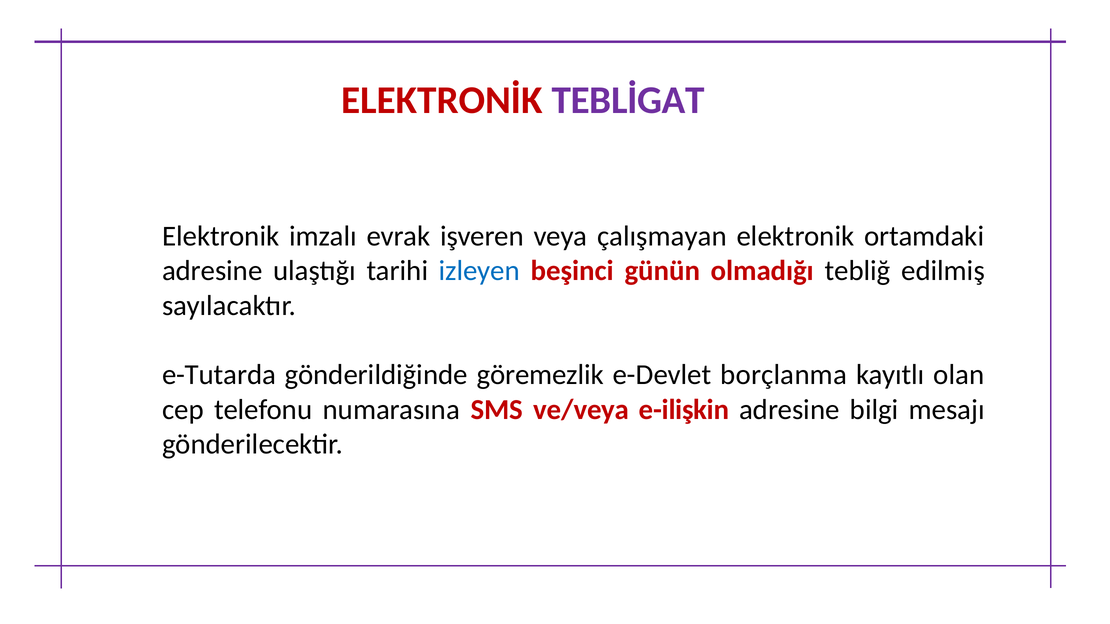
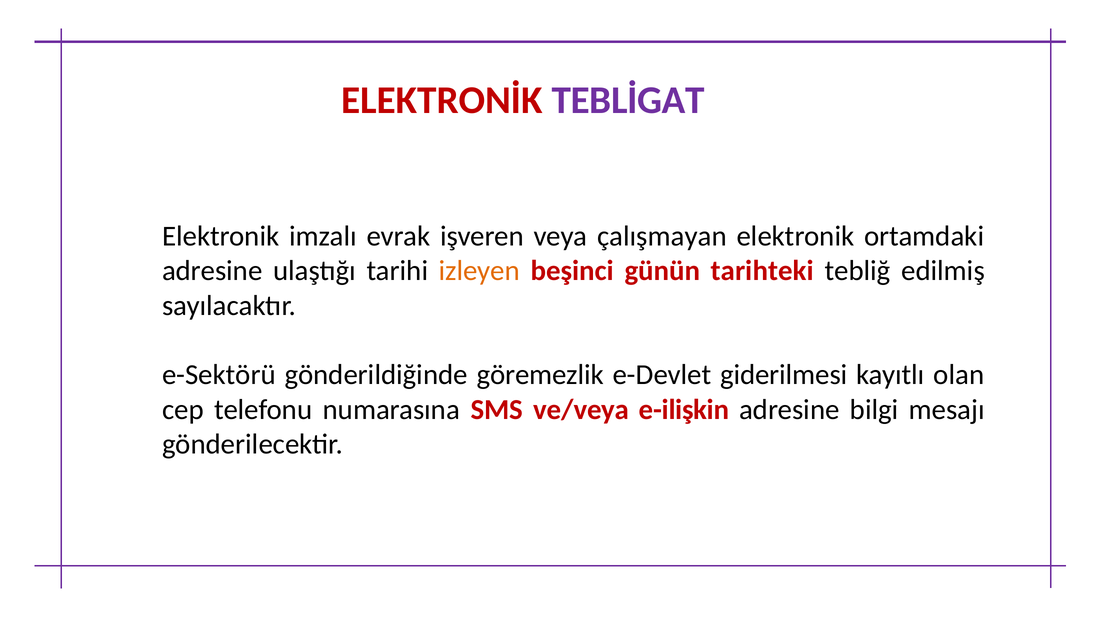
izleyen colour: blue -> orange (479, 271)
olmadığı: olmadığı -> tarihteki (762, 271)
e-Tutarda: e-Tutarda -> e-Sektörü (219, 375)
borçlanma: borçlanma -> giderilmesi (784, 375)
